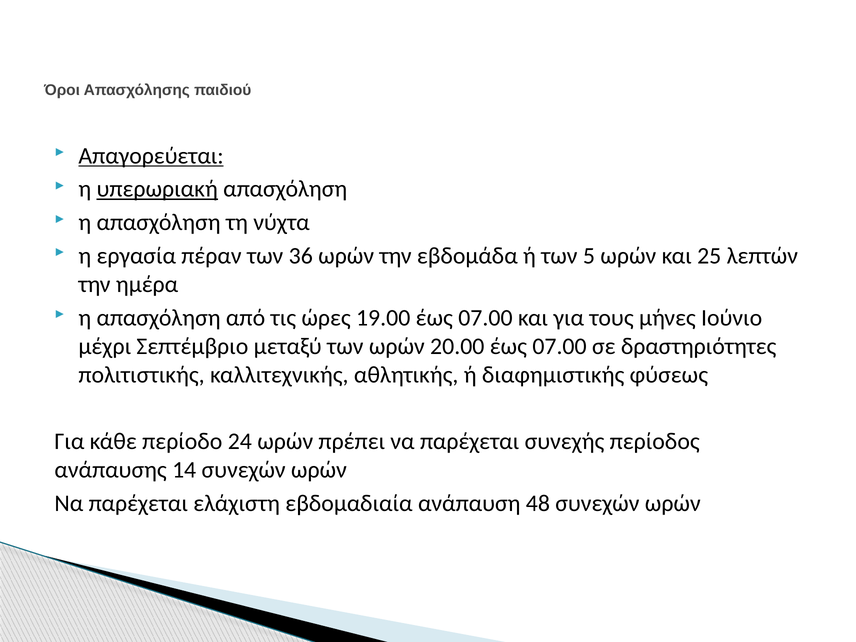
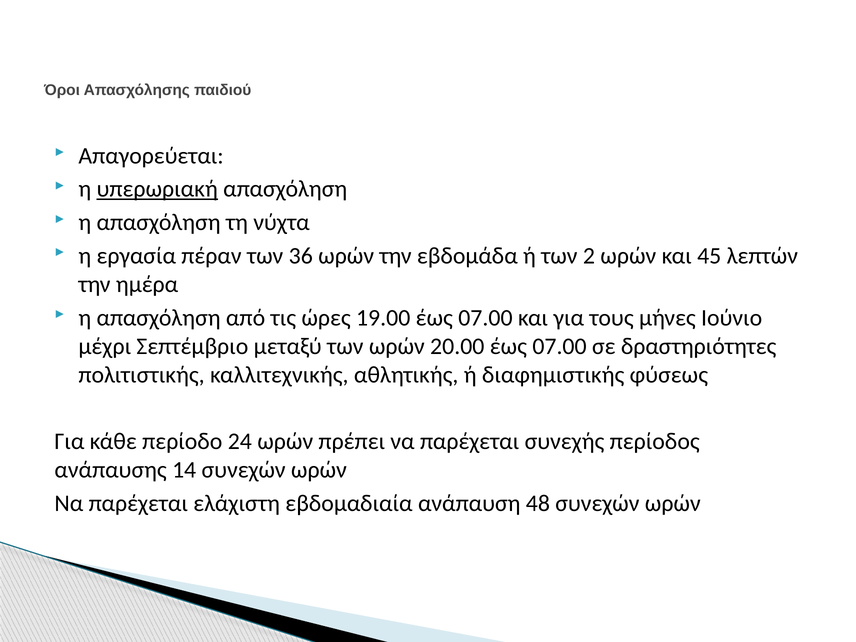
Απαγορεύεται underline: present -> none (151, 156)
5: 5 -> 2 (589, 256)
25: 25 -> 45 (709, 256)
